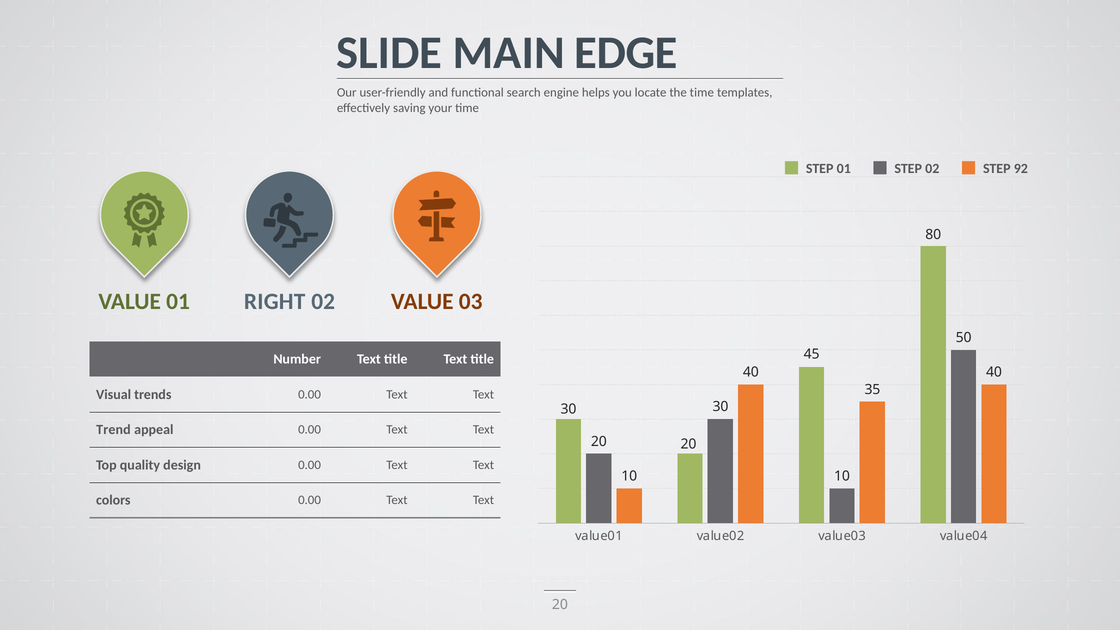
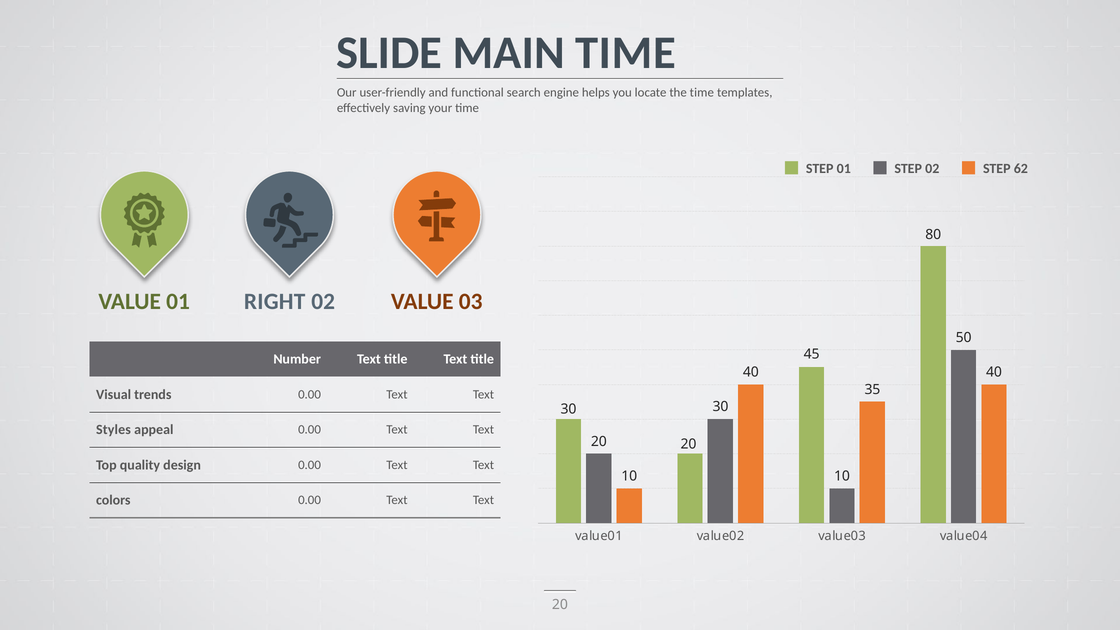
MAIN EDGE: EDGE -> TIME (626, 53)
92: 92 -> 62 (1021, 169)
Trend: Trend -> Styles (113, 430)
